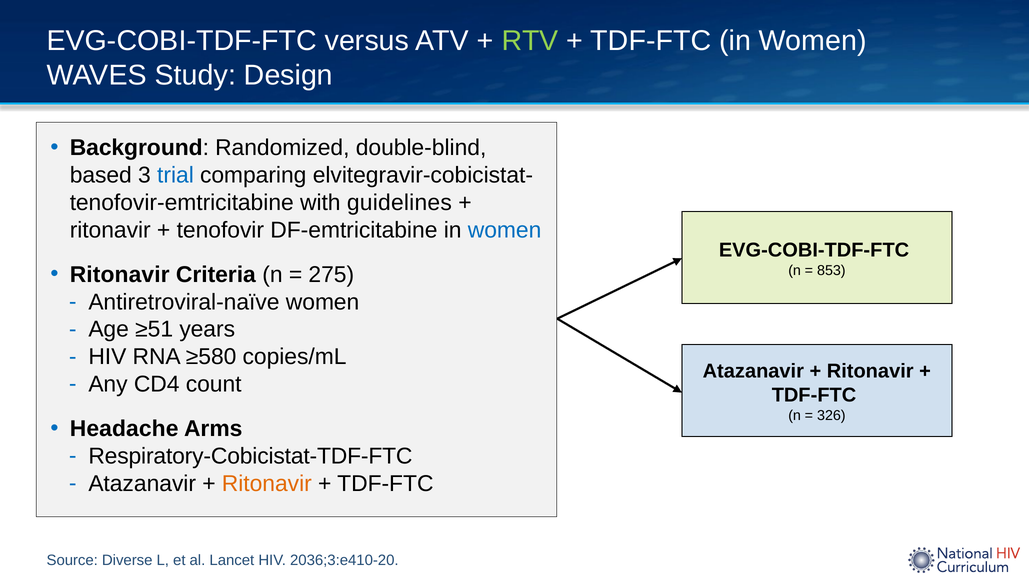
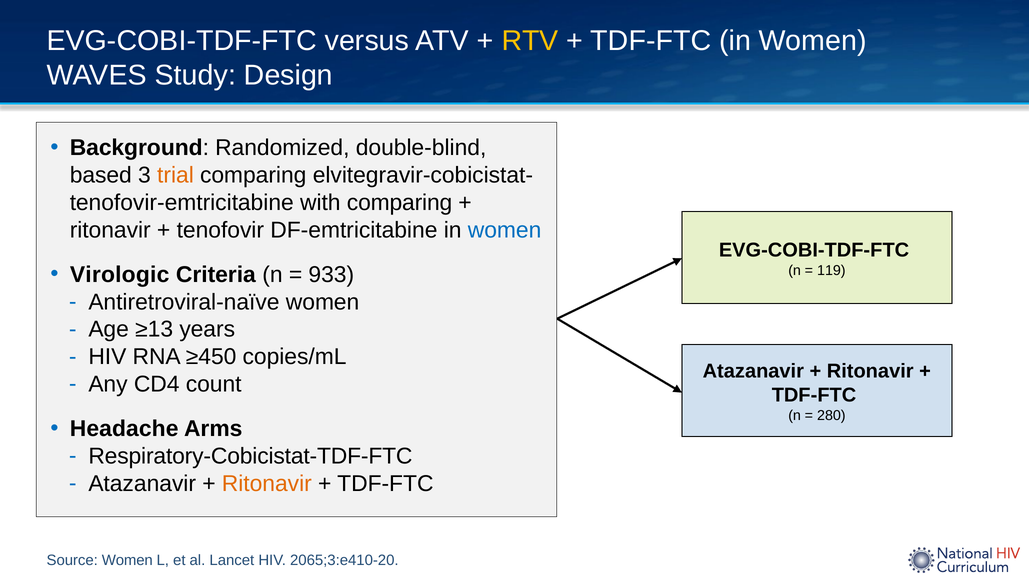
RTV colour: light green -> yellow (530, 41)
trial colour: blue -> orange (175, 175)
with guidelines: guidelines -> comparing (400, 203)
Ritonavir: Ritonavir -> Virologic (120, 275)
275: 275 -> 933 (331, 275)
853: 853 -> 119 (831, 270)
≥51: ≥51 -> ≥13 (154, 329)
≥580: ≥580 -> ≥450 (211, 357)
326: 326 -> 280 (831, 415)
Source Diverse: Diverse -> Women (127, 560)
2036;3:e410-20: 2036;3:e410-20 -> 2065;3:e410-20 (344, 560)
